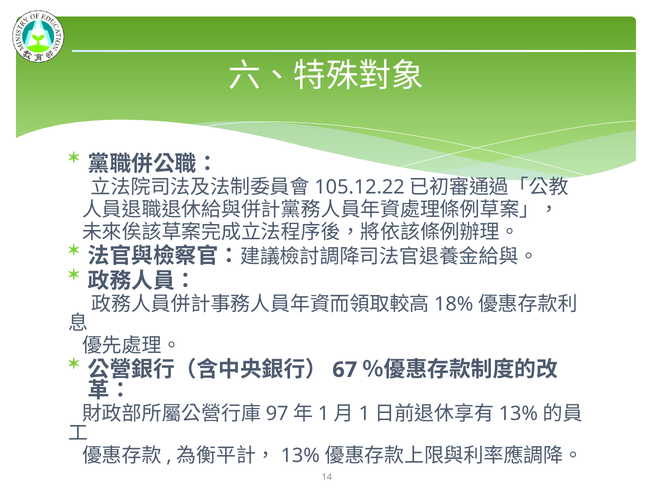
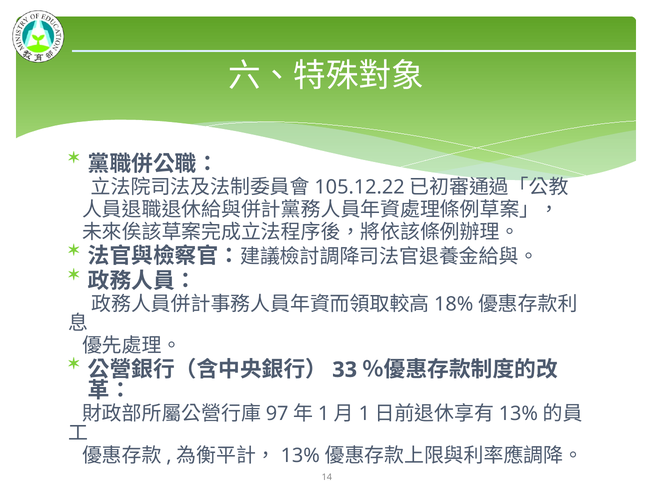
67: 67 -> 33 (345, 370)
